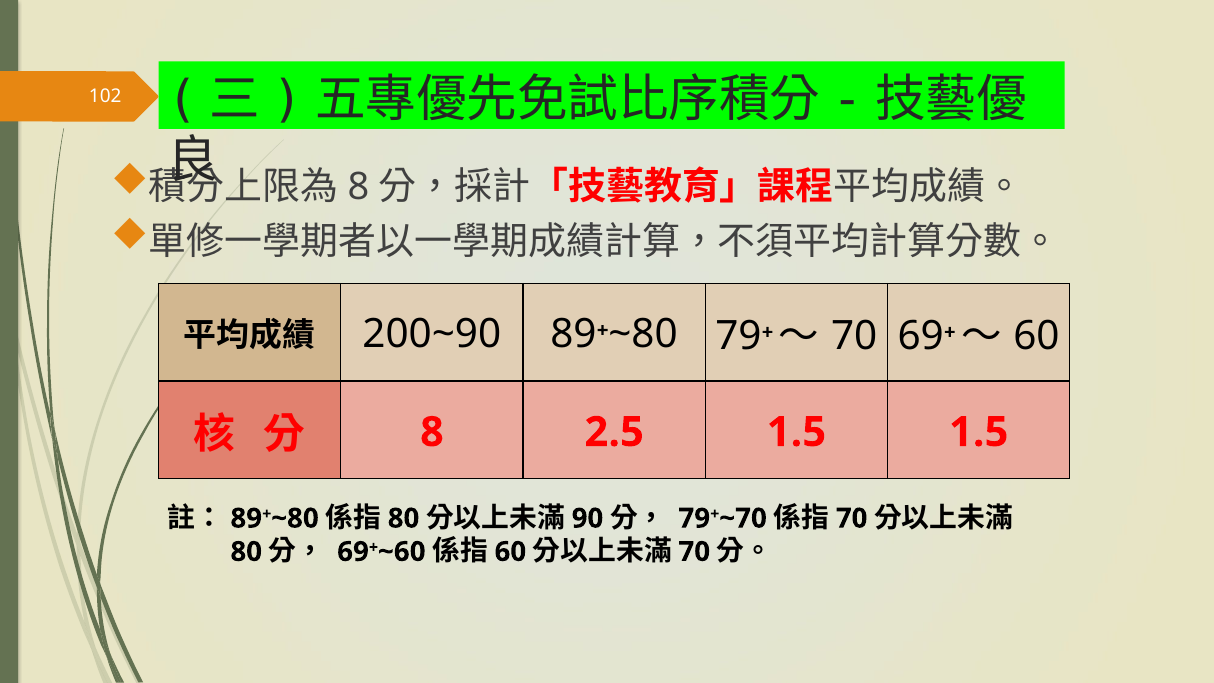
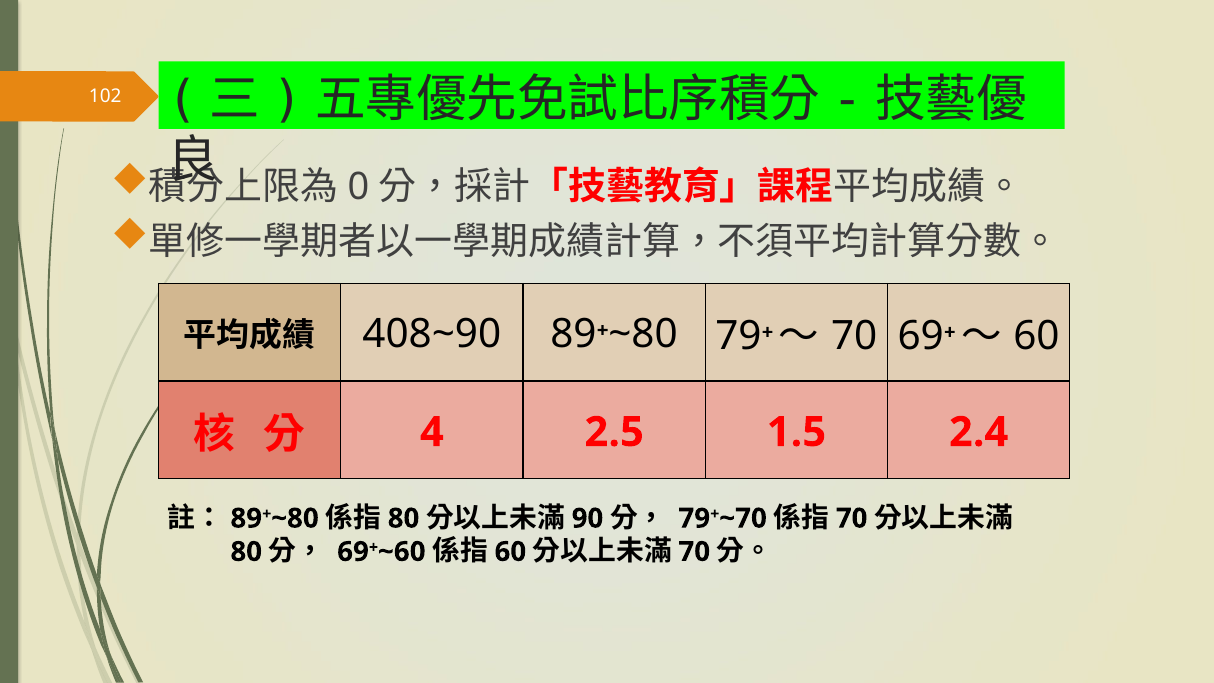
8: 8 -> 0 (359, 186)
200~90: 200~90 -> 408~90 (432, 334)
8: 8 -> 4 (432, 432)
1.5 1.5: 1.5 -> 2.4 (979, 432)
